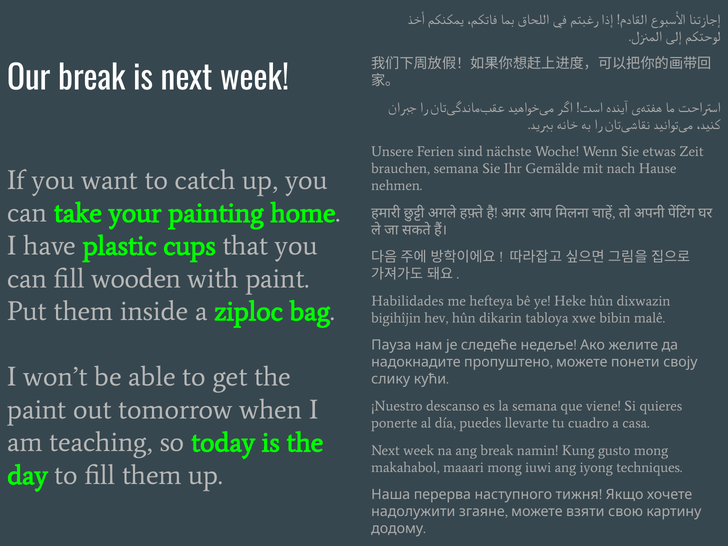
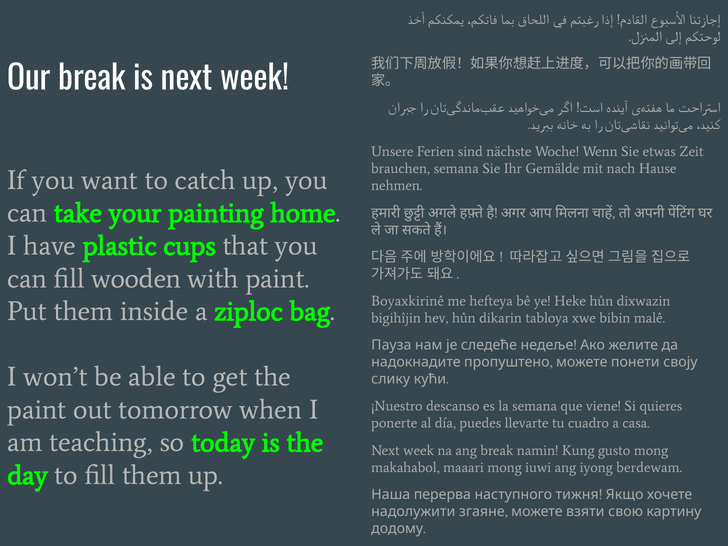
Habilidades: Habilidades -> Boyaxkirinê (408, 301)
techniques: techniques -> berdewam (649, 467)
